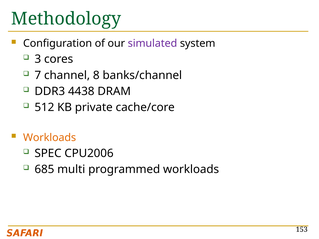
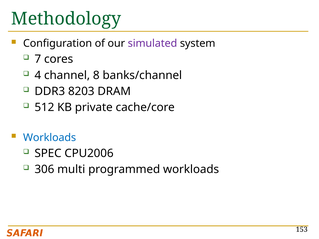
3: 3 -> 7 (38, 59)
7: 7 -> 4 (38, 75)
4438: 4438 -> 8203 (81, 91)
Workloads colour: orange -> blue (50, 138)
685: 685 -> 306 (44, 170)
